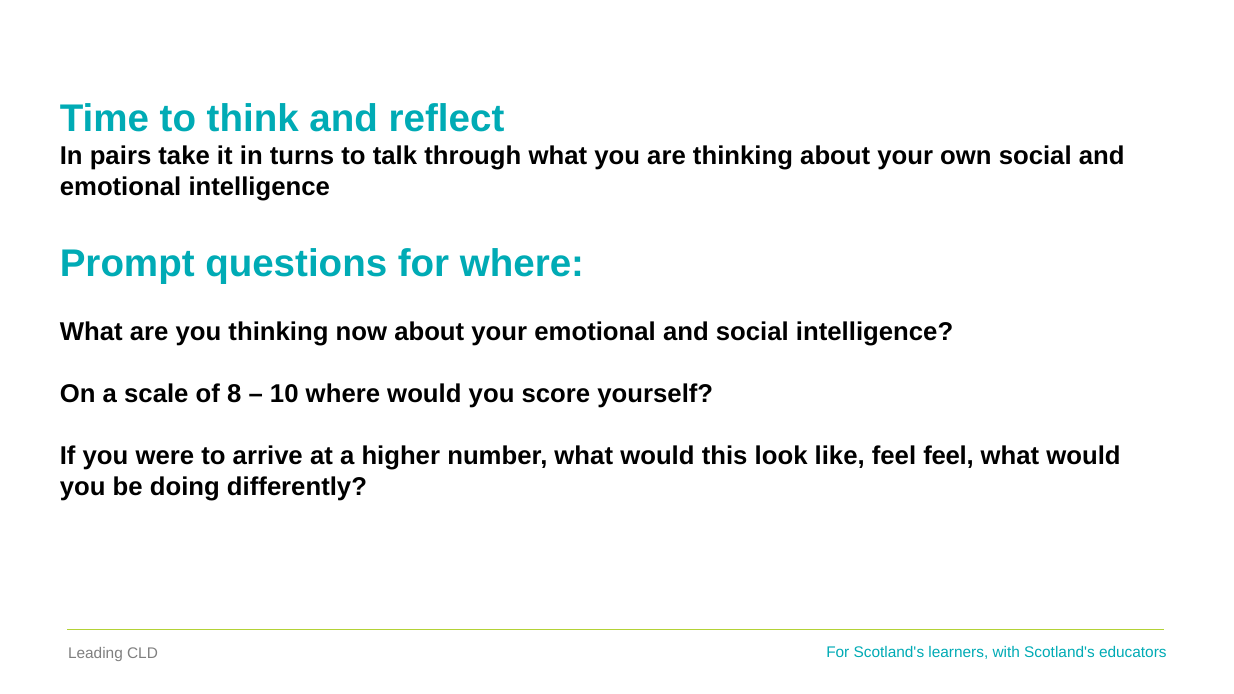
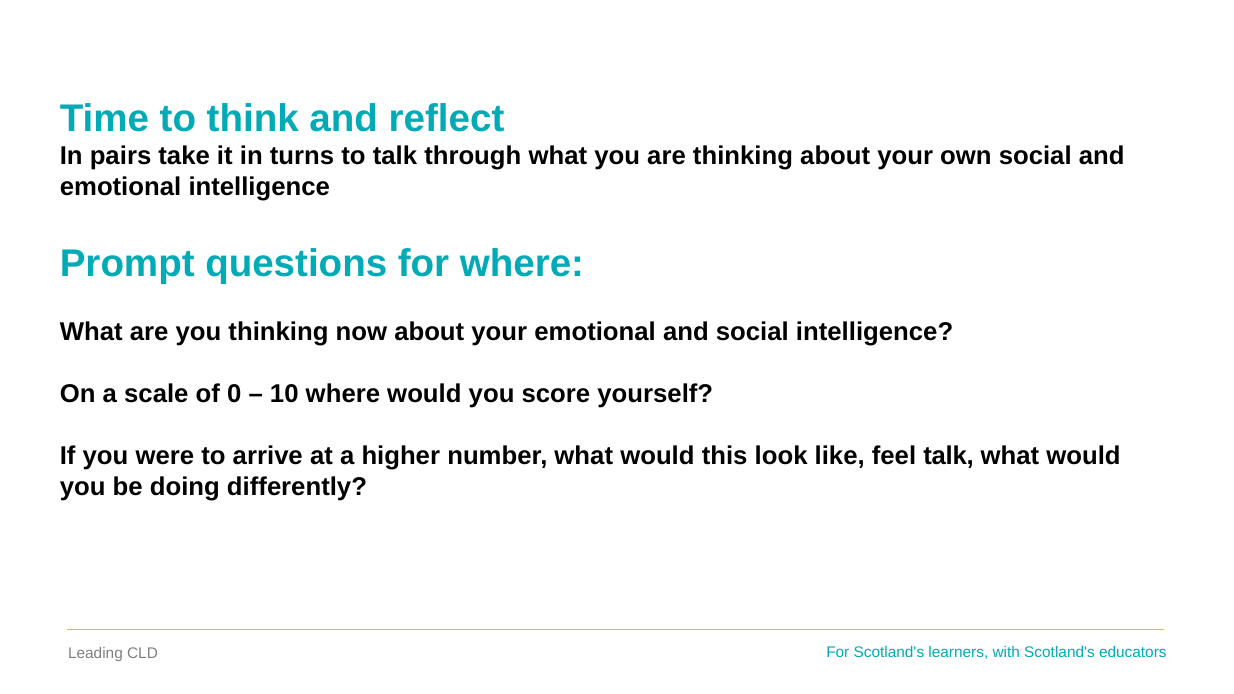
8: 8 -> 0 (234, 394)
feel feel: feel -> talk (949, 456)
